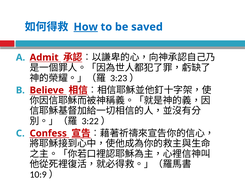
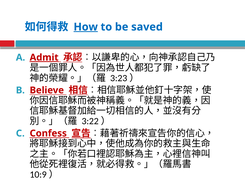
Admit underline: none -> present (44, 57)
